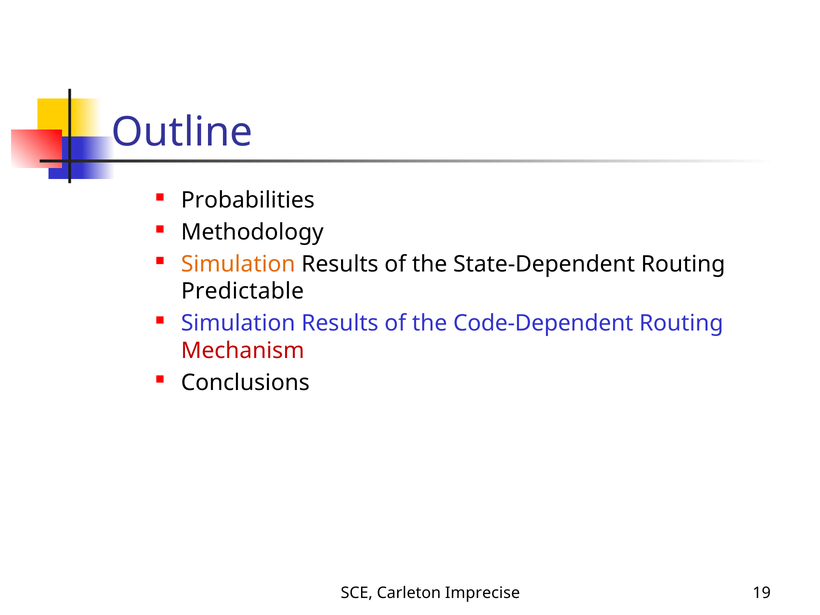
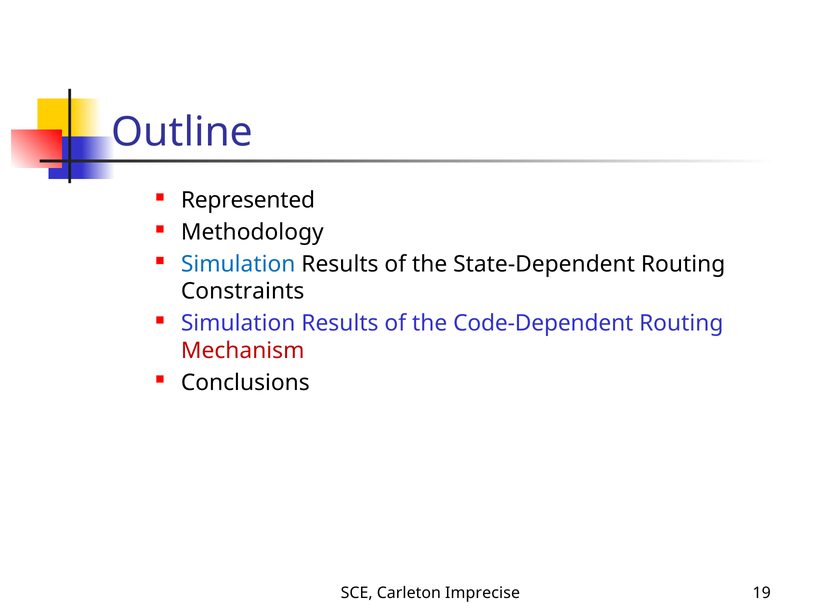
Probabilities: Probabilities -> Represented (248, 200)
Simulation colour: orange -> blue (238, 264)
Predictable: Predictable -> Constraints (243, 291)
